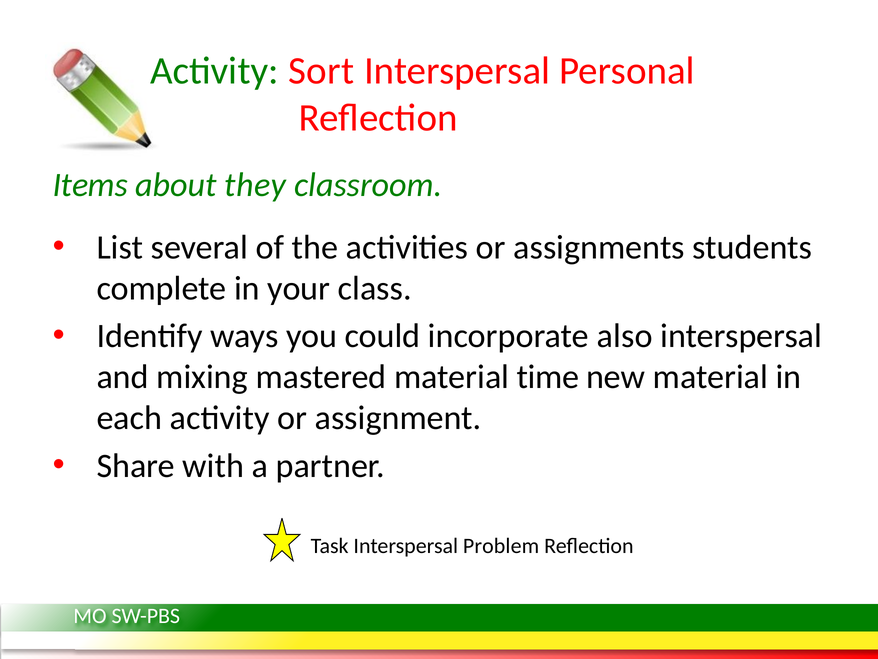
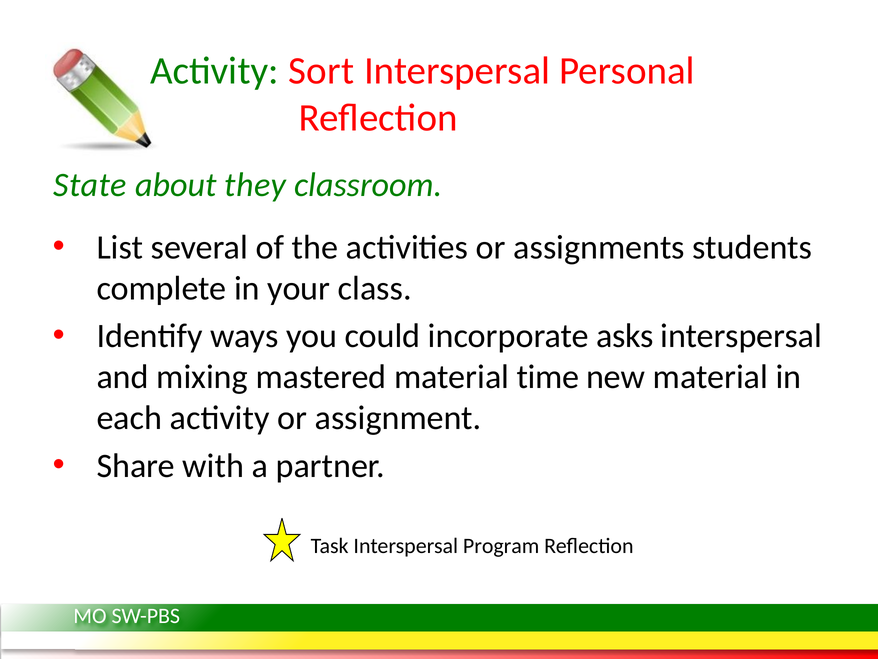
Items: Items -> State (90, 185)
also: also -> asks (625, 336)
Problem: Problem -> Program (501, 546)
